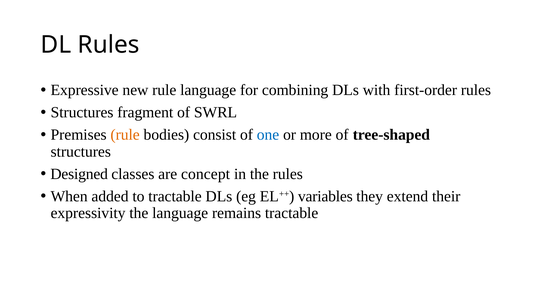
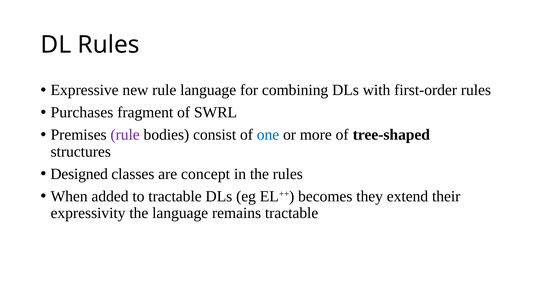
Structures: Structures -> Purchases (82, 112)
rule colour: orange -> purple (125, 135)
variables: variables -> becomes (325, 196)
